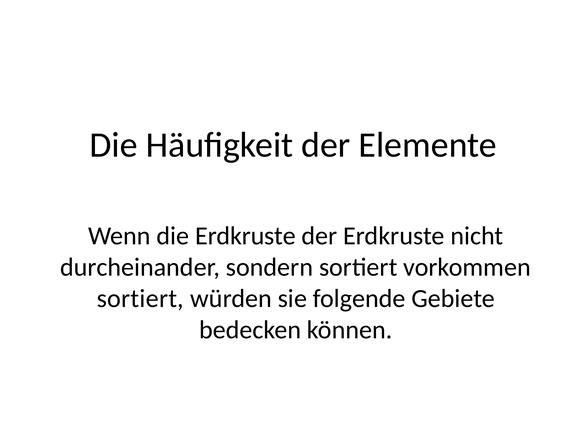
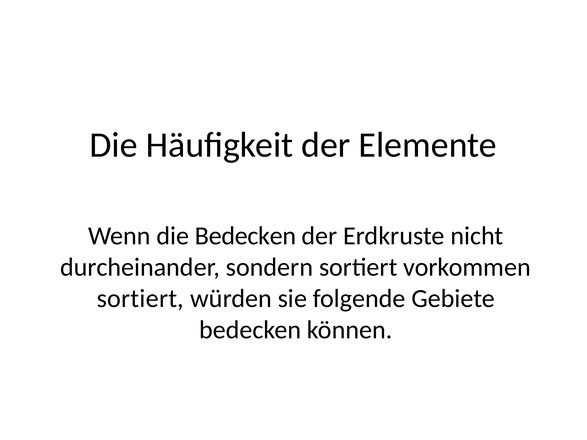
die Erdkruste: Erdkruste -> Bedecken (246, 236)
